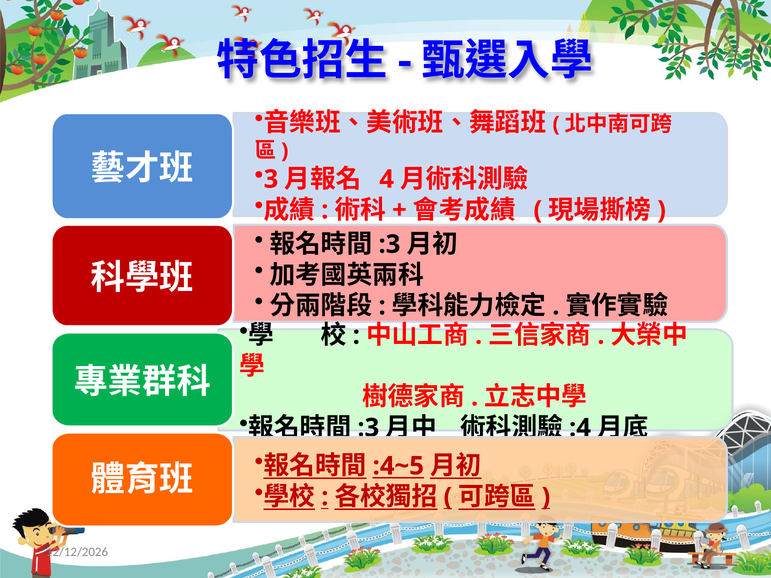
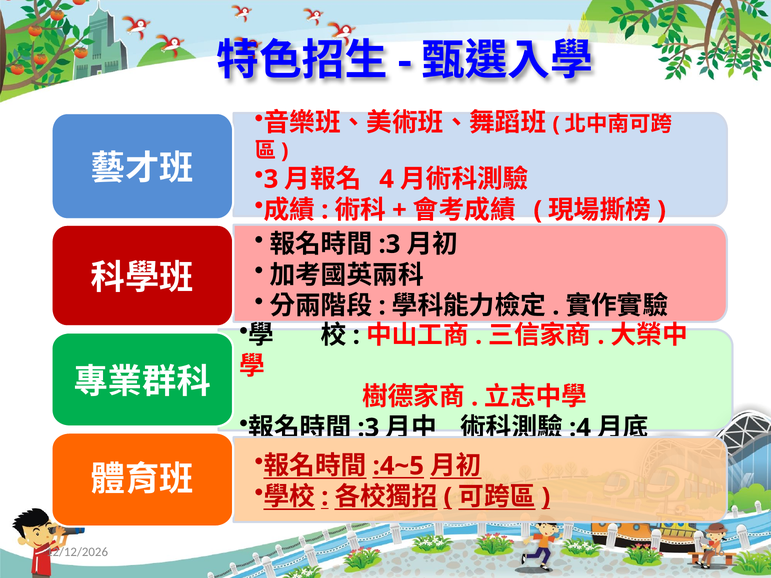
27: 27 -> 16 (718, 552)
